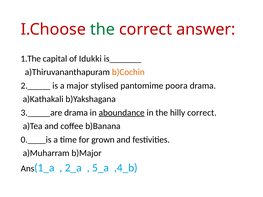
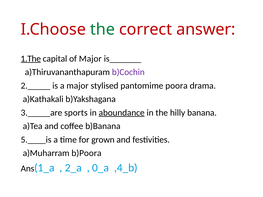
1.The underline: none -> present (31, 59)
of Idukki: Idukki -> Major (90, 59)
b)Cochin colour: orange -> purple (128, 72)
3._____are drama: drama -> sports (76, 113)
hilly correct: correct -> banana (202, 113)
0.____is: 0.____is -> 5.____is (36, 140)
b)Major: b)Major -> b)Poora (86, 153)
5_a: 5_a -> 0_a (101, 168)
